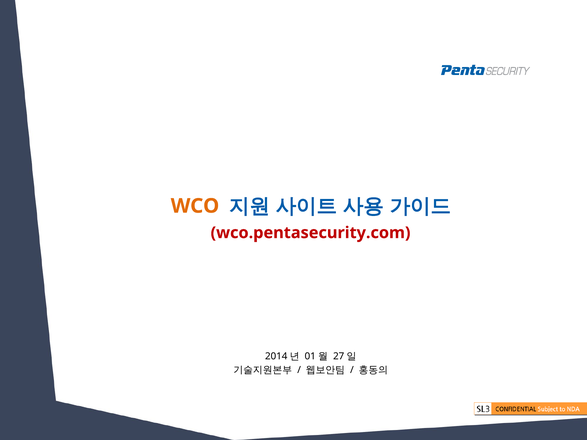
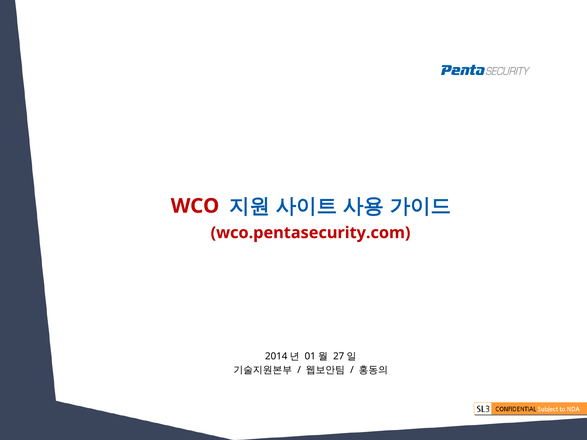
WCO colour: orange -> red (195, 206)
